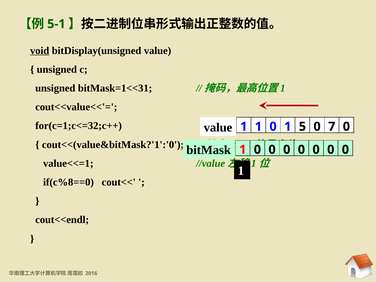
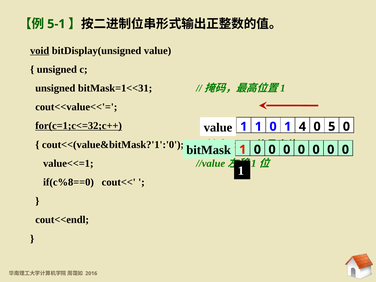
for(c=1;c<=32;c++ underline: none -> present (79, 126)
5: 5 -> 4 (302, 127)
7: 7 -> 5 (332, 127)
